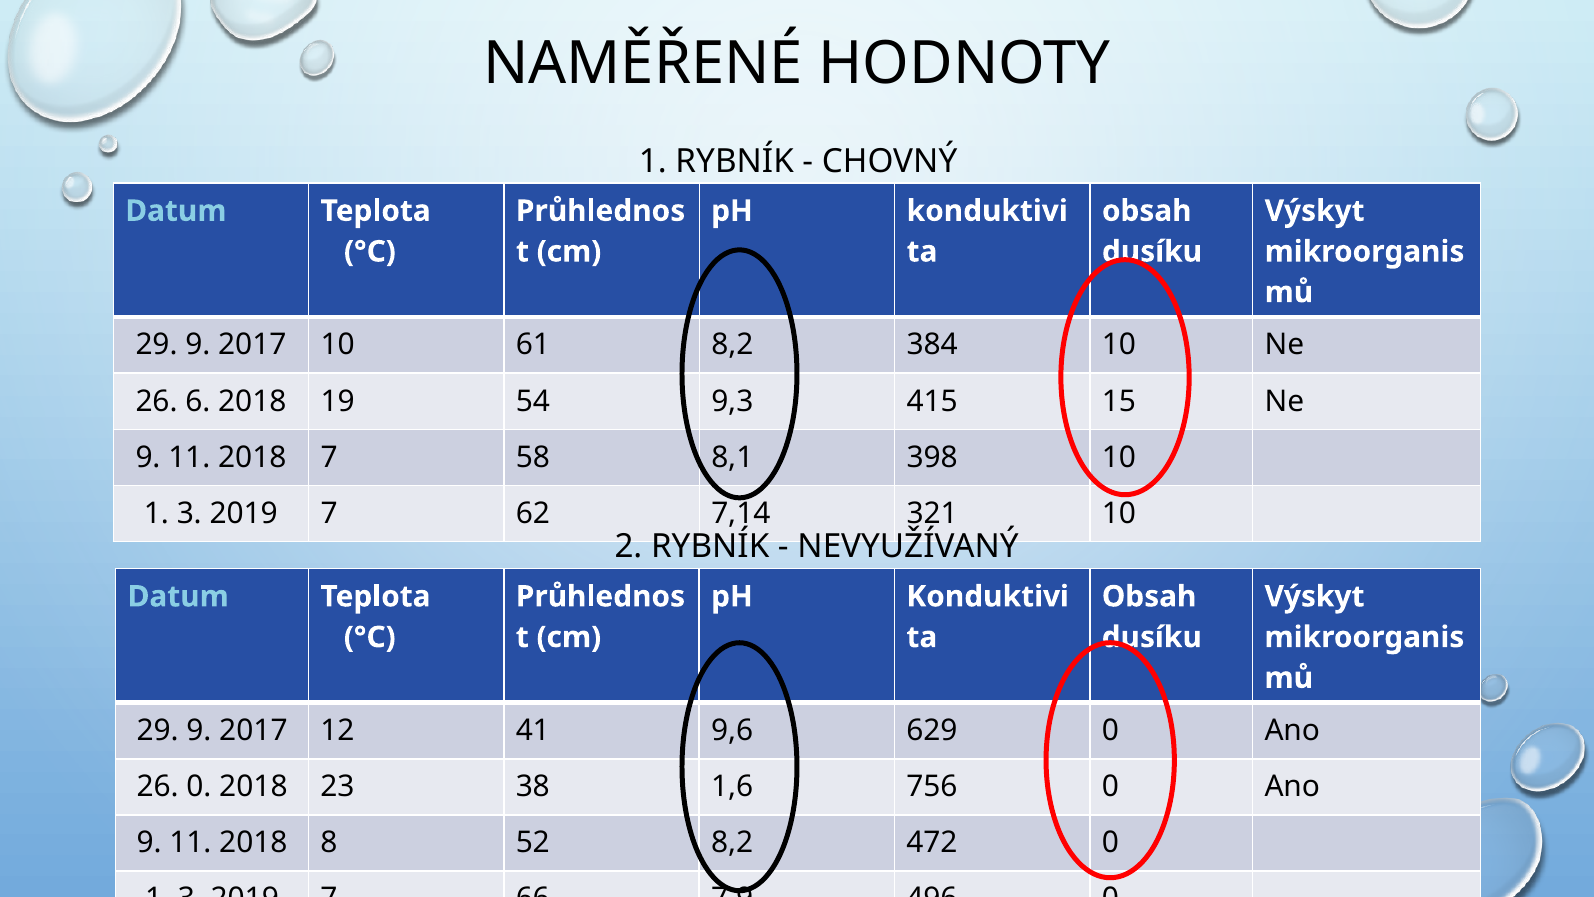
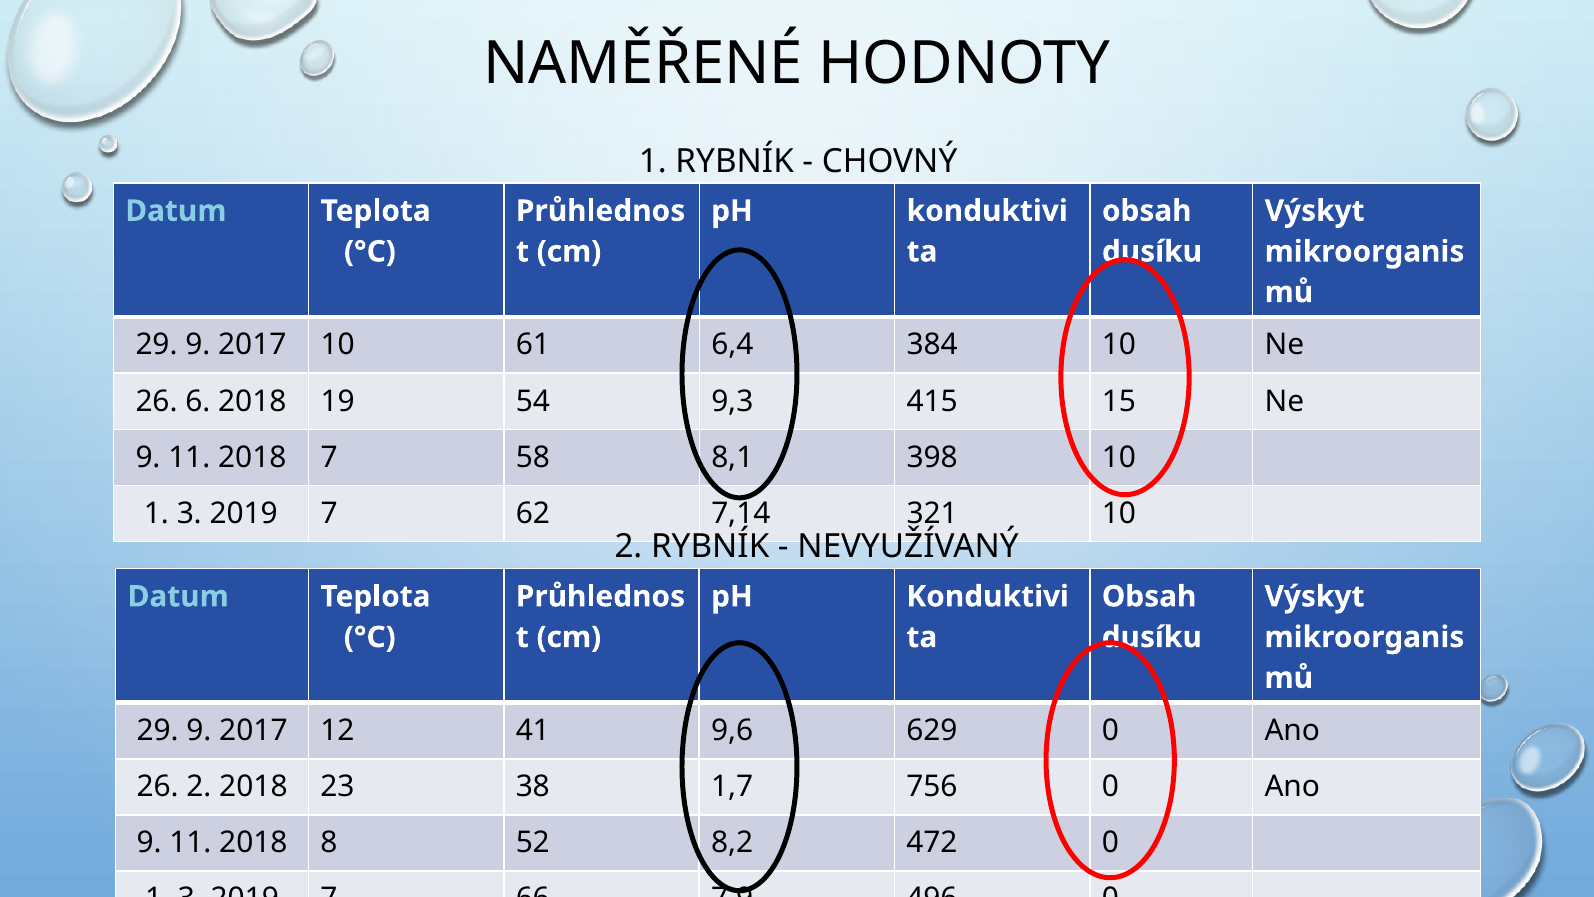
61 8,2: 8,2 -> 6,4 (732, 345)
26 0: 0 -> 2 (199, 786)
1,6: 1,6 -> 1,7 (732, 786)
